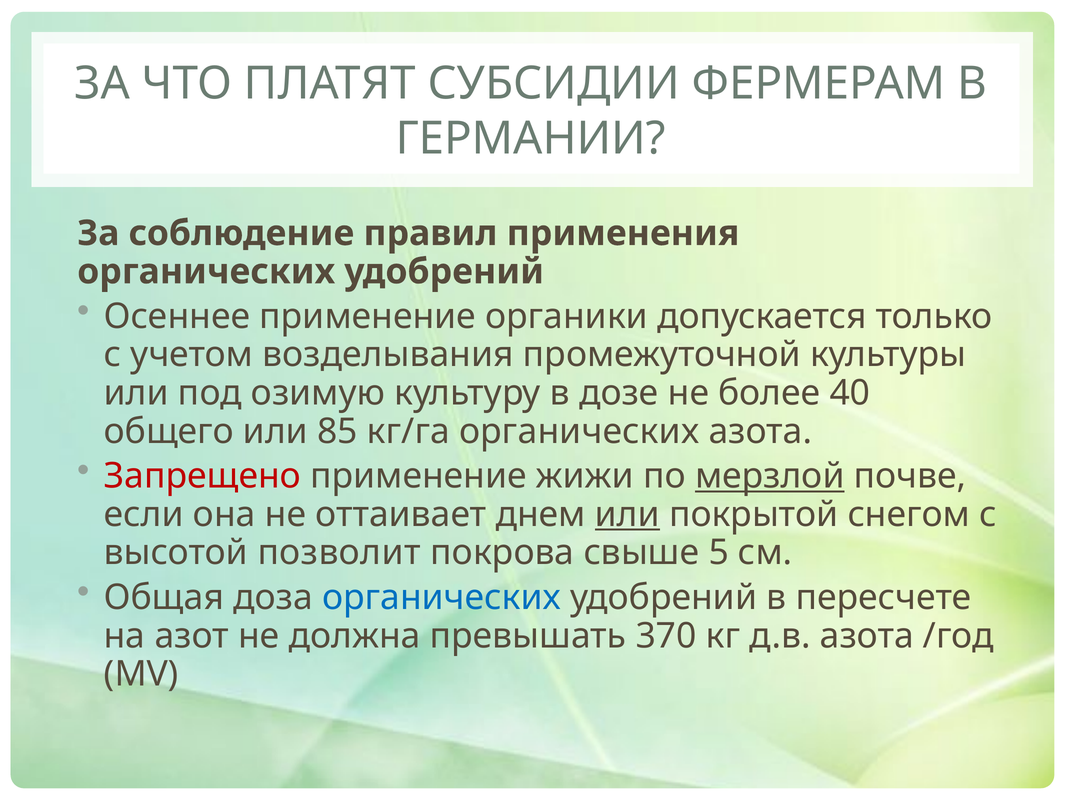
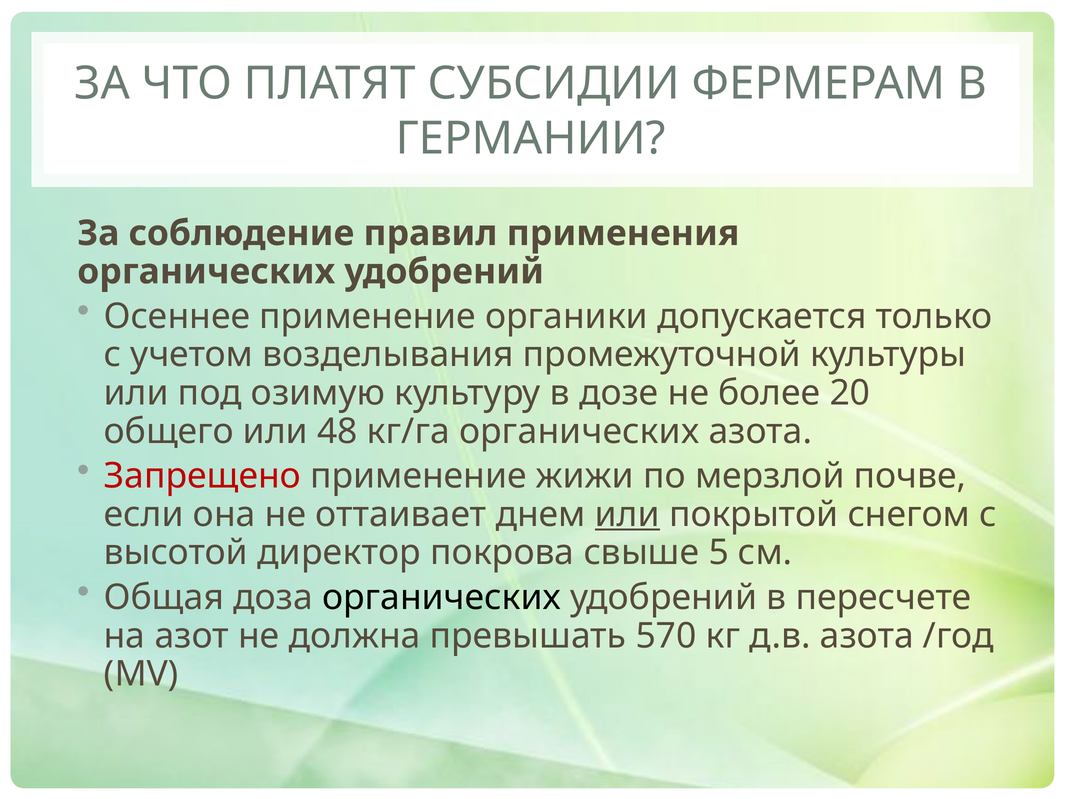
40: 40 -> 20 (850, 393)
85: 85 -> 48 (337, 431)
мерзлой underline: present -> none (770, 476)
позволит: позволит -> директор (339, 553)
органических colour: blue -> black (441, 597)
370: 370 -> 570 (666, 636)
